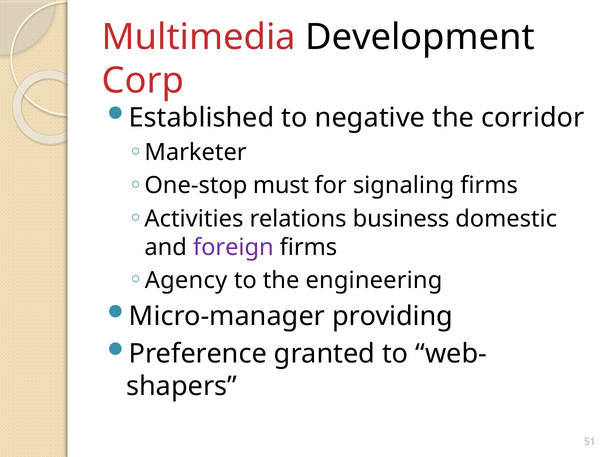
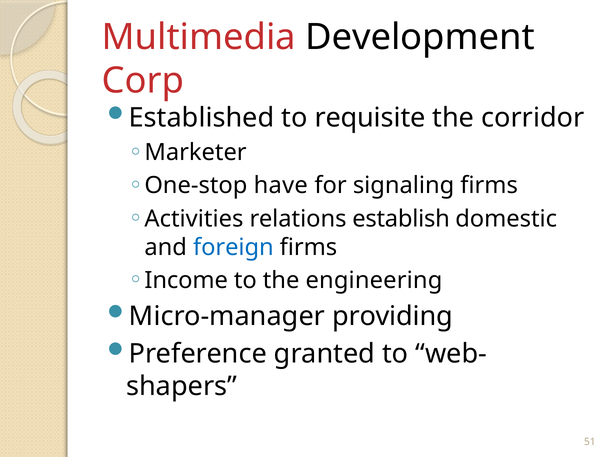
negative: negative -> requisite (370, 118)
must: must -> have (281, 186)
business: business -> establish (401, 219)
foreign colour: purple -> blue (233, 247)
Agency: Agency -> Income (186, 281)
